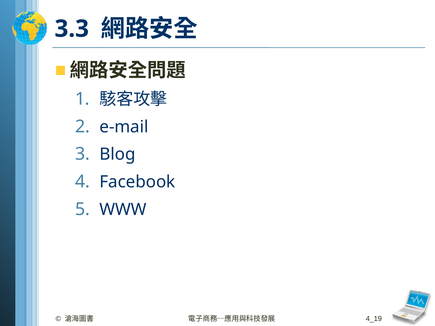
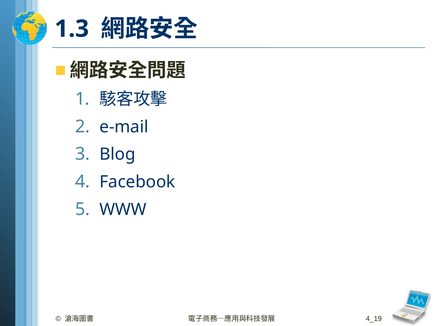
3.3: 3.3 -> 1.3 (72, 29)
